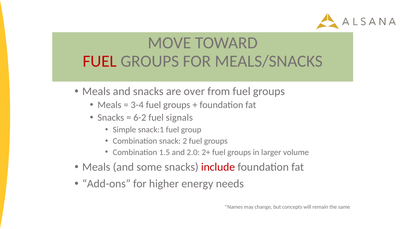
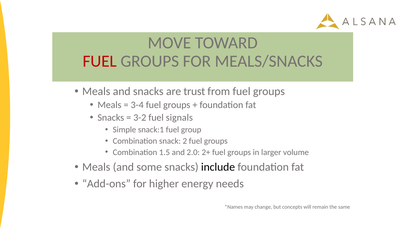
over: over -> trust (194, 92)
6-2: 6-2 -> 3-2 (140, 118)
include colour: red -> black (218, 168)
